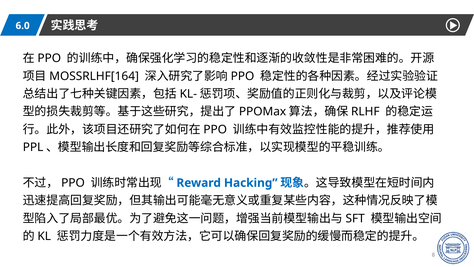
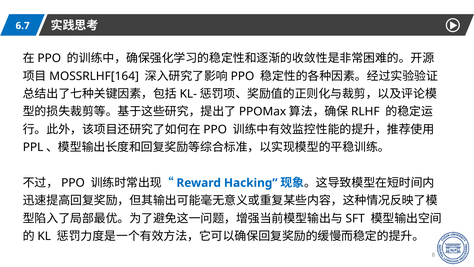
6.0: 6.0 -> 6.7 (23, 26)
